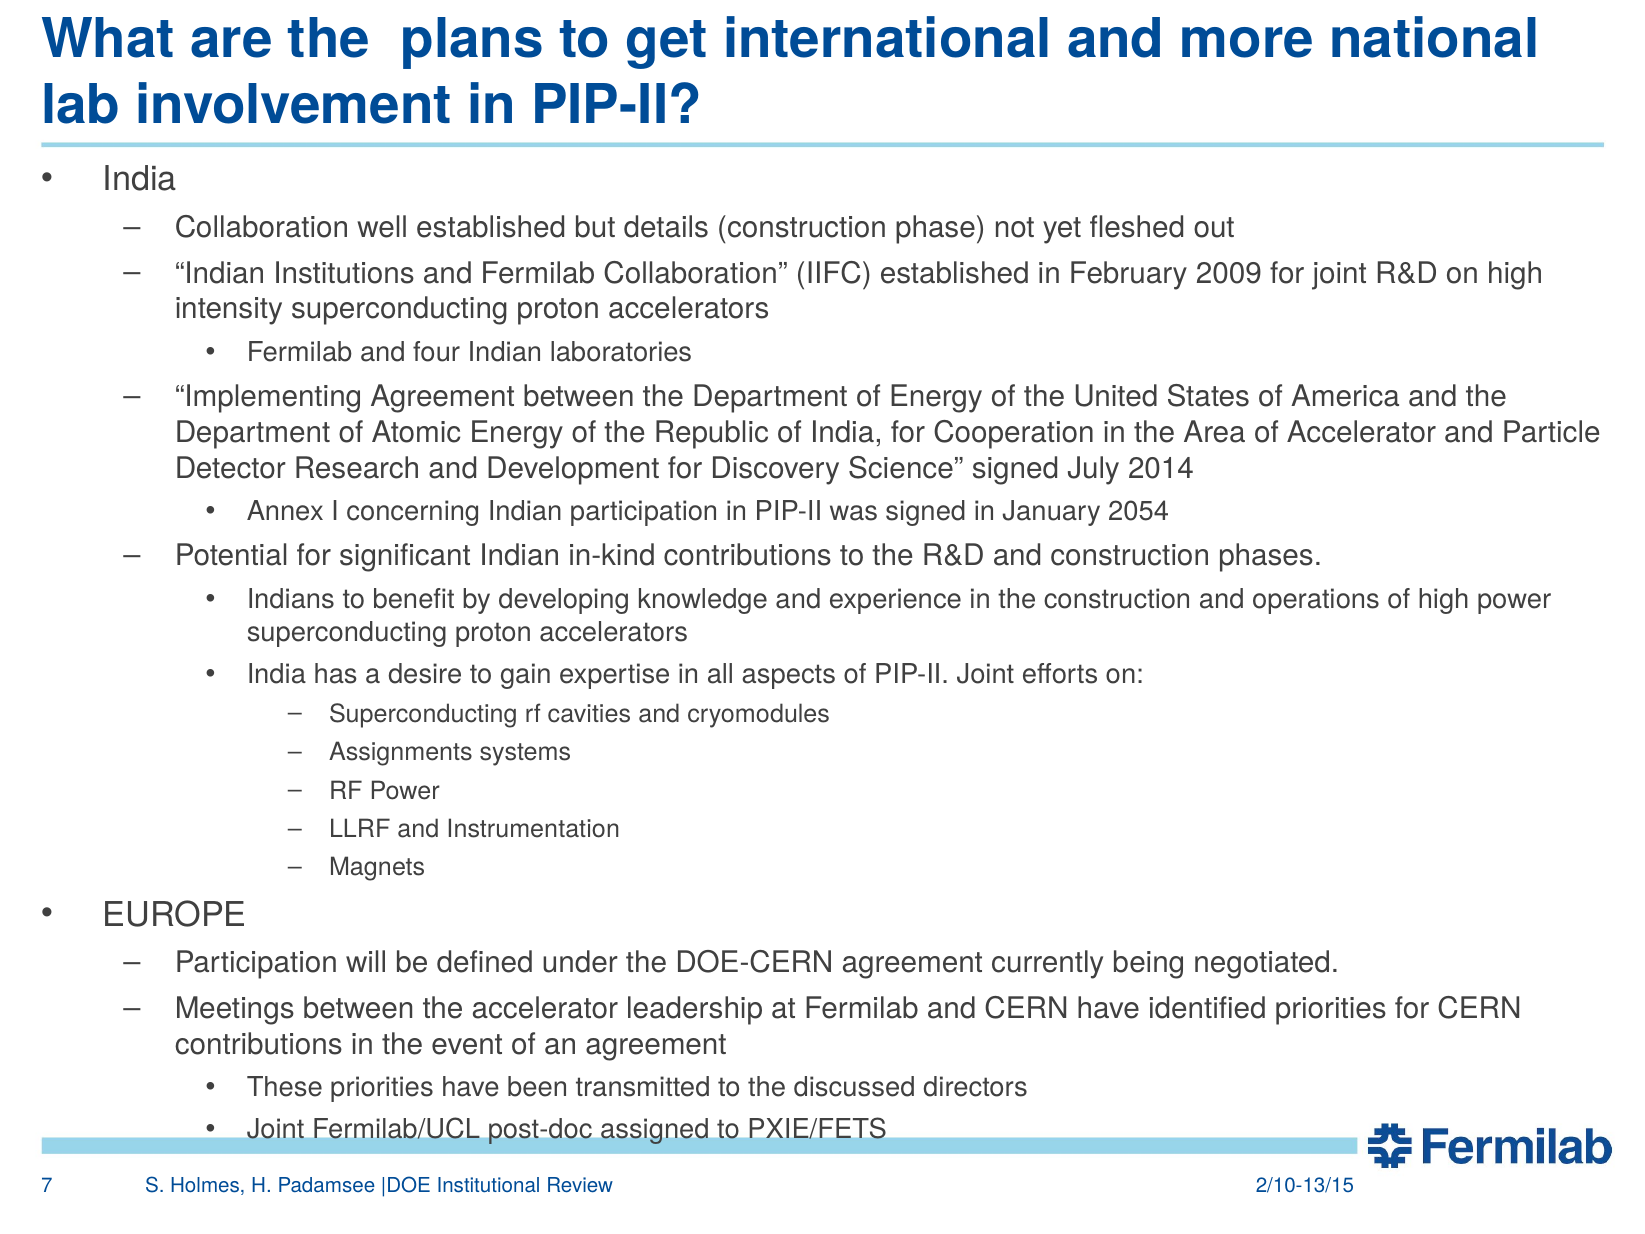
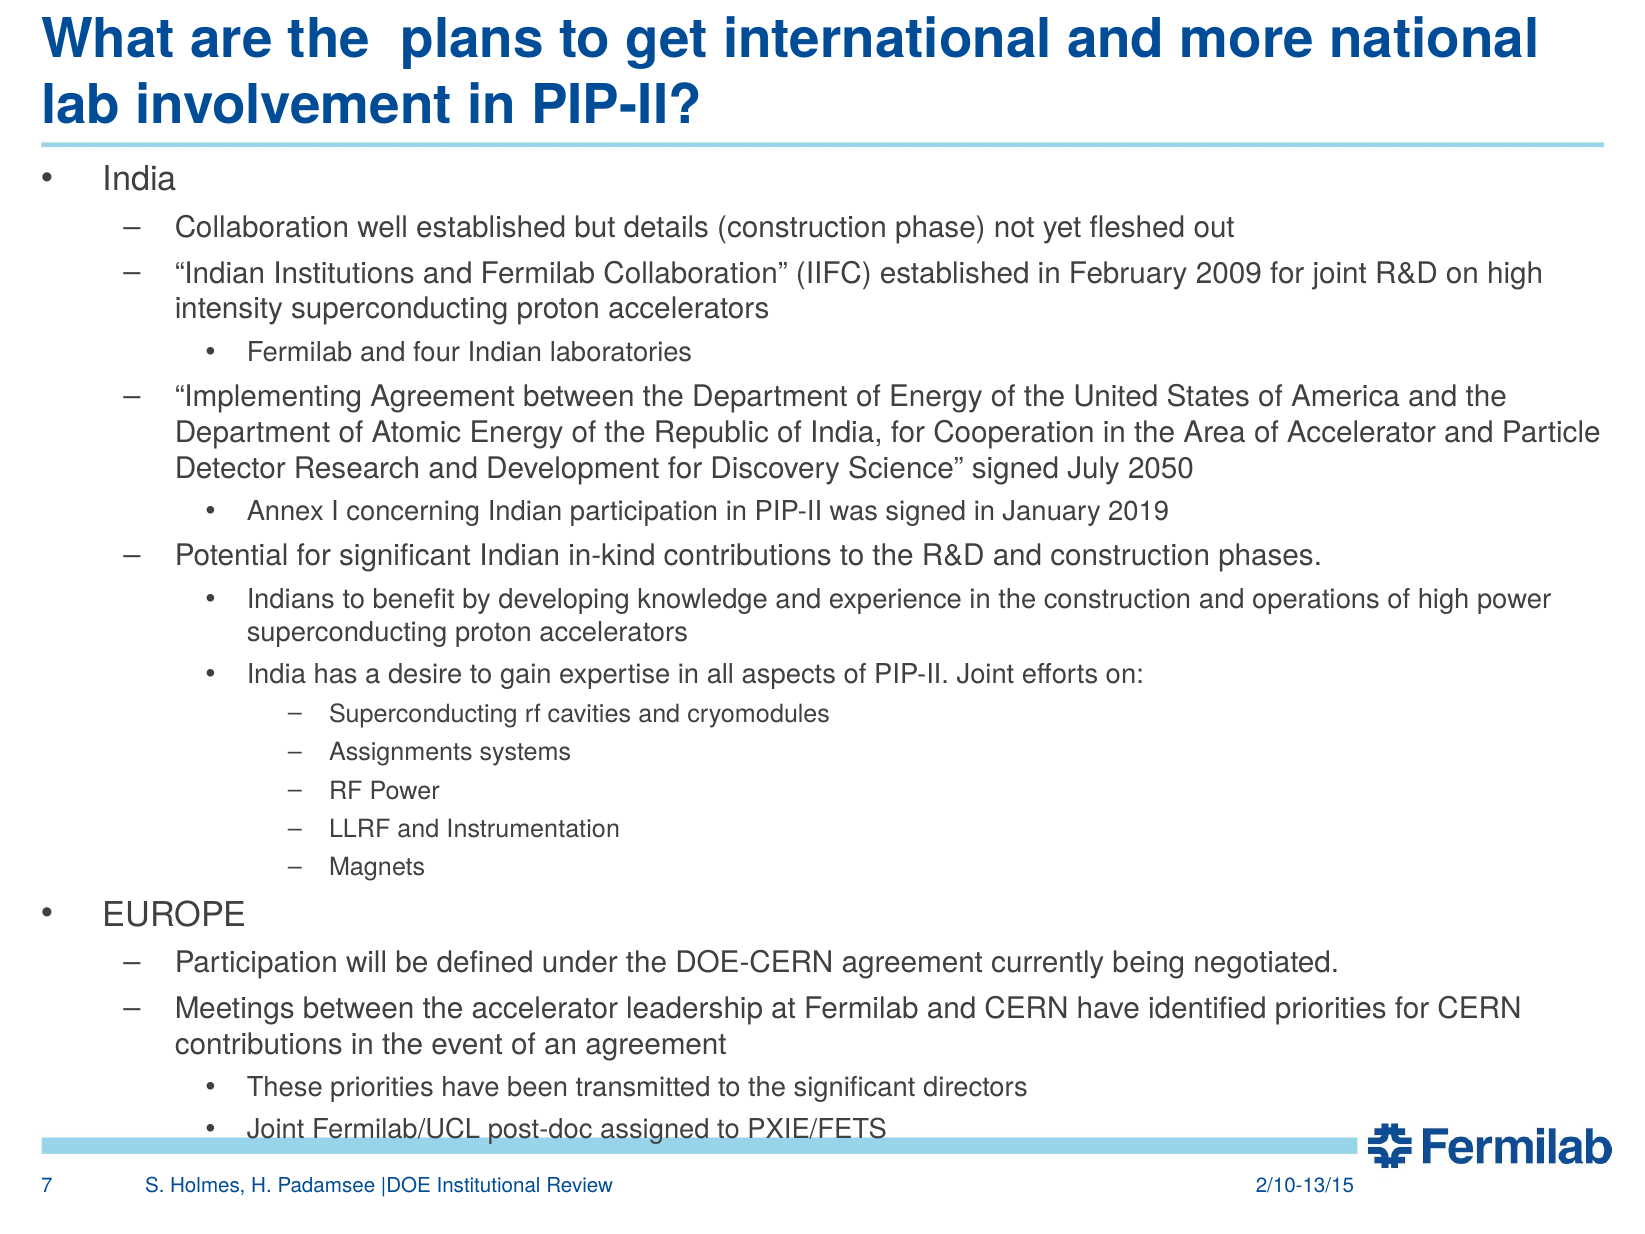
2014: 2014 -> 2050 (1161, 468)
2054: 2054 -> 2019 (1139, 511)
the discussed: discussed -> significant (855, 1087)
